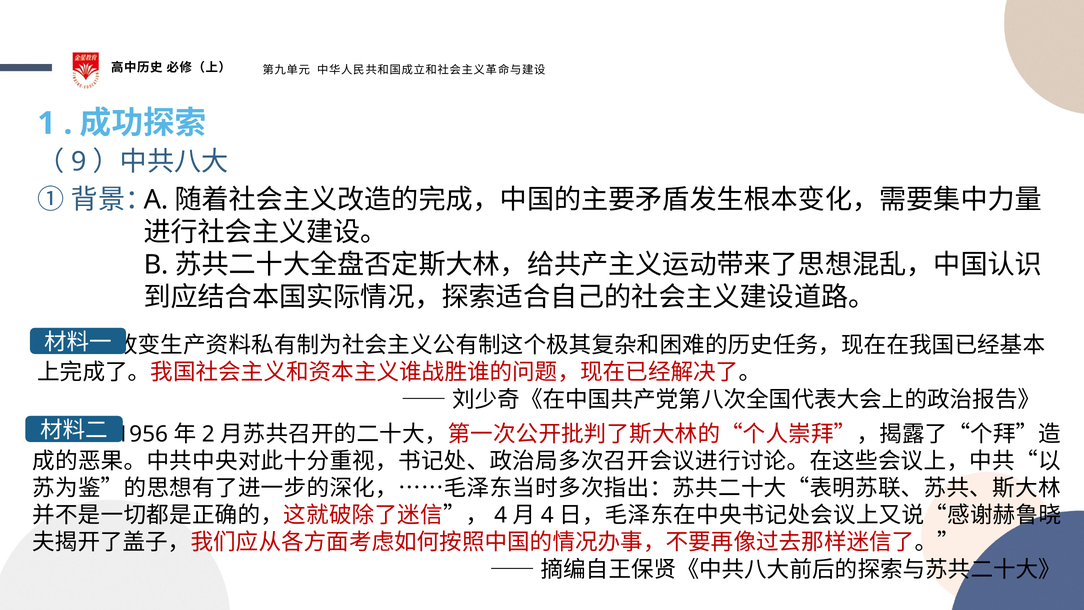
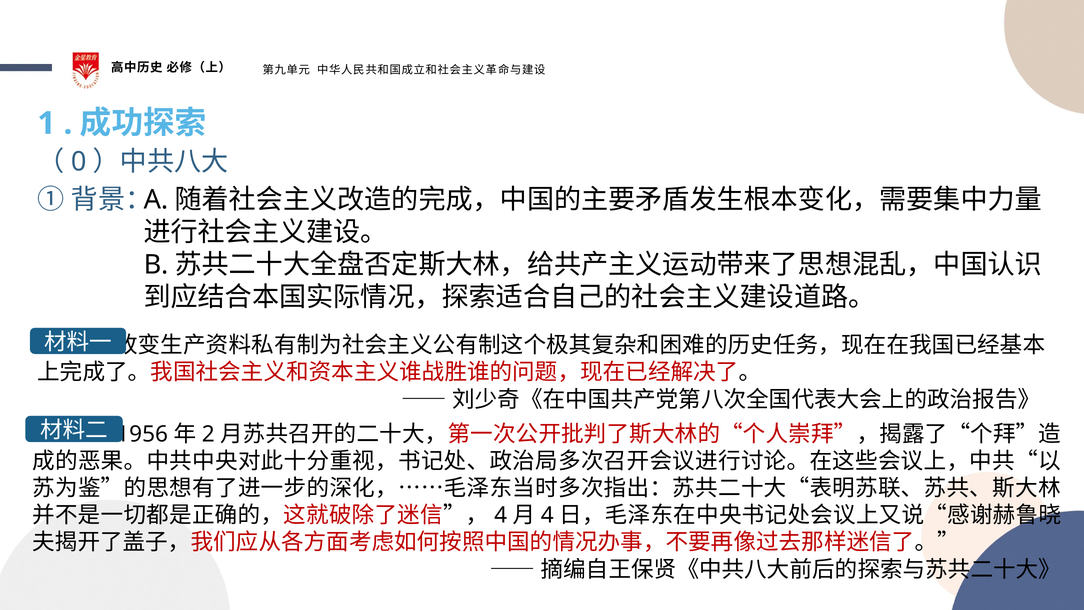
9: 9 -> 0 (79, 162)
